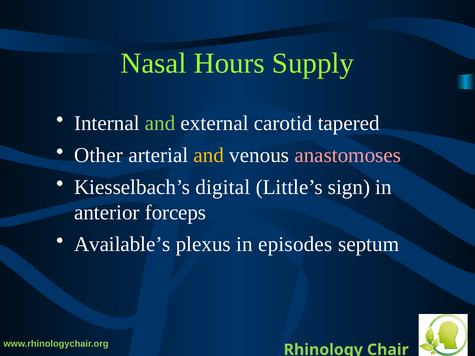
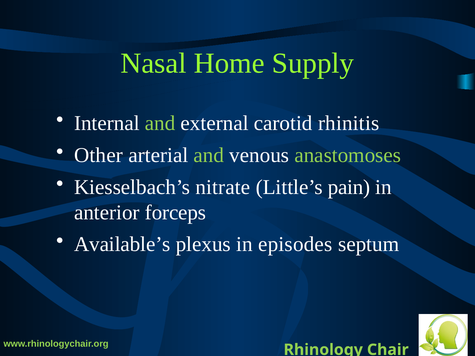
Hours: Hours -> Home (229, 63)
tapered: tapered -> rhinitis (349, 123)
and colour: yellow -> light green (209, 155)
anastomoses colour: pink -> light green (348, 155)
digital: digital -> nitrate (223, 187)
sign: sign -> pain (349, 187)
